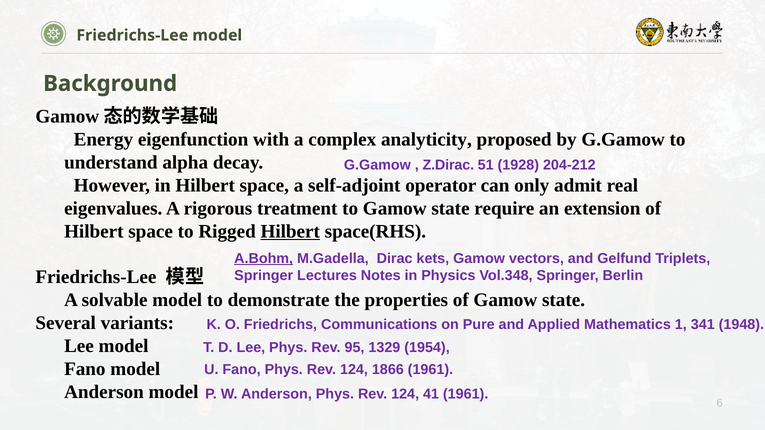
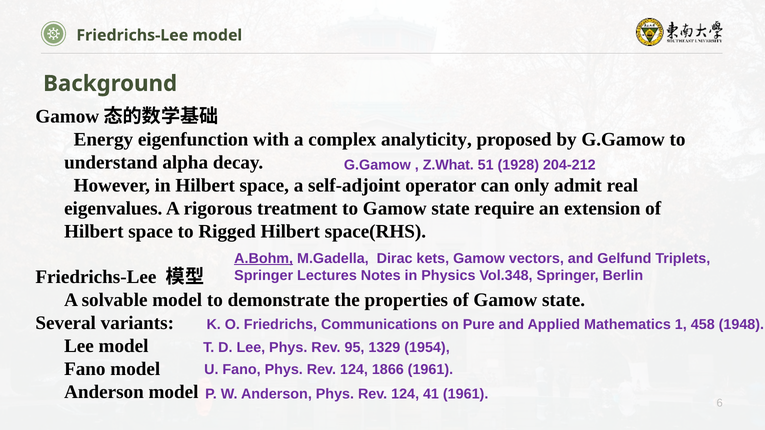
Z.Dirac: Z.Dirac -> Z.What (448, 165)
Hilbert underline: present -> none (290, 231)
341: 341 -> 458 (703, 325)
